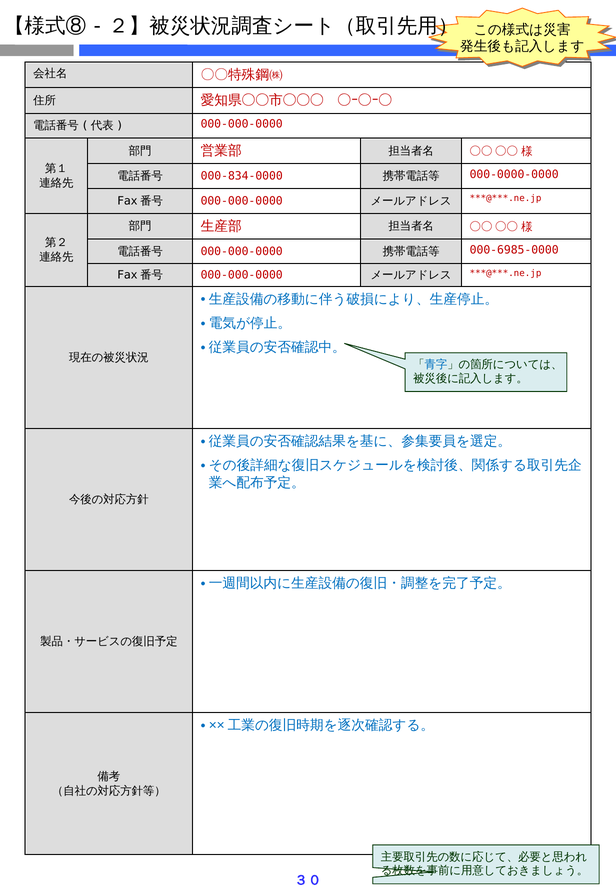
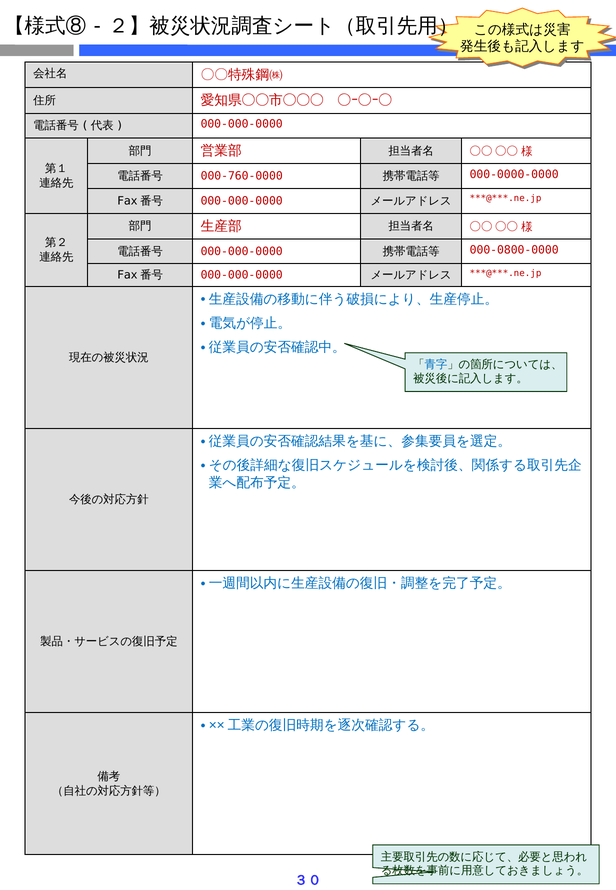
000-834-0000: 000-834-0000 -> 000-760-0000 (242, 176)
000-6985-0000: 000-6985-0000 -> 000-0800-0000 (514, 250)
